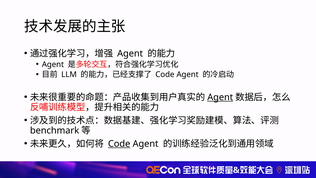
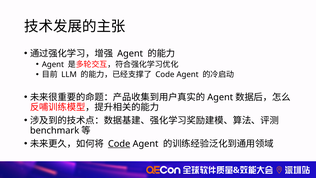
Agent underline: present -> none (220, 97)
